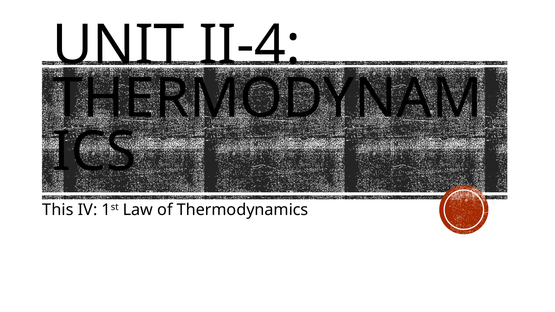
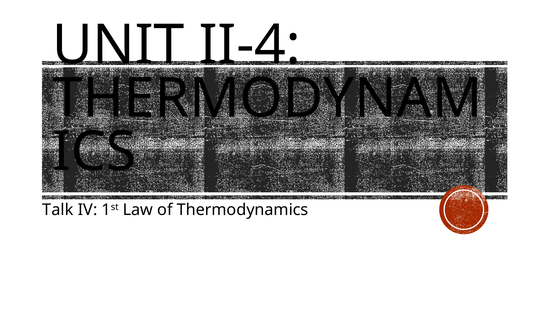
This: This -> Talk (58, 210)
